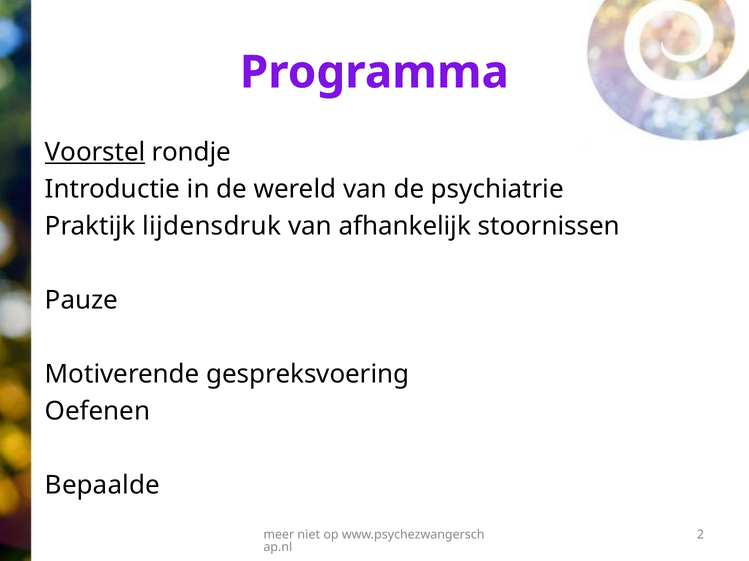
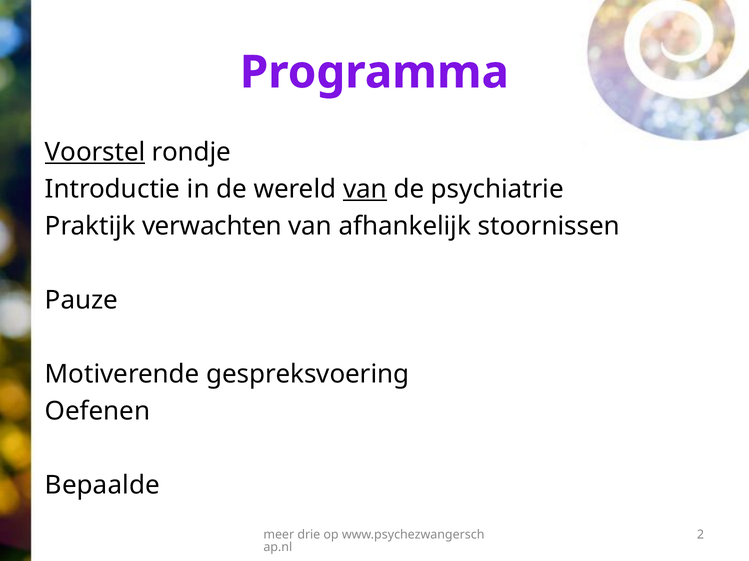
van underline: none -> present (365, 189)
lijdensdruk: lijdensdruk -> verwachten (212, 226)
niet: niet -> drie (309, 535)
